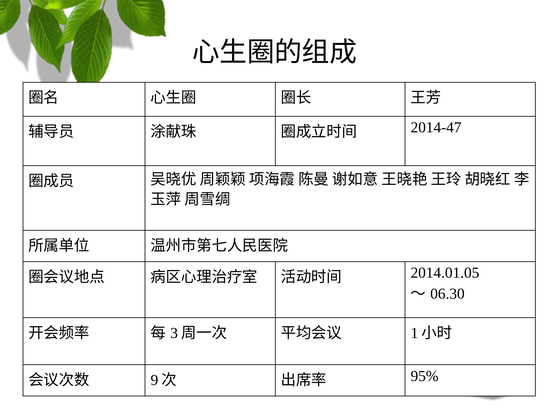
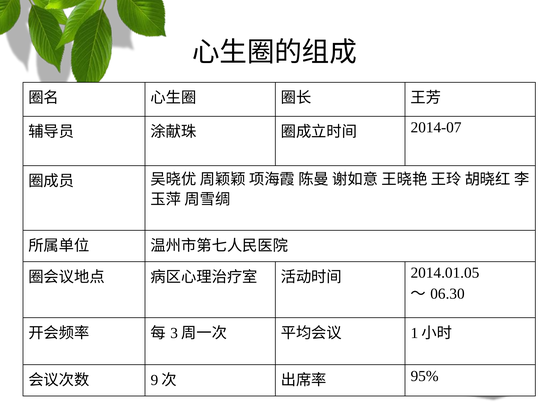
2014-47: 2014-47 -> 2014-07 (436, 128)
